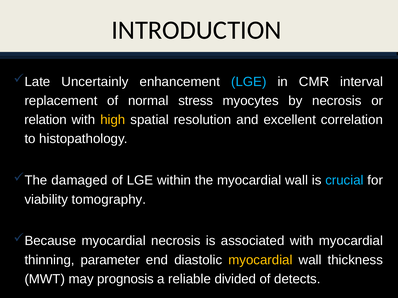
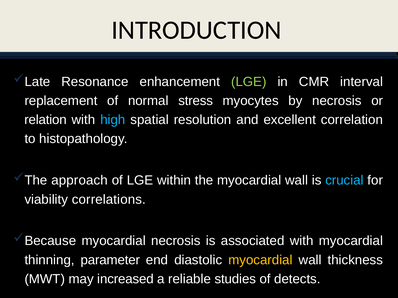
Uncertainly: Uncertainly -> Resonance (95, 82)
LGE colour: light blue -> light green (249, 82)
high colour: yellow -> light blue (113, 120)
damaged: damaged -> approach (80, 181)
tomography: tomography -> correlations (109, 200)
prognosis: prognosis -> increased (125, 279)
divided: divided -> studies (235, 279)
